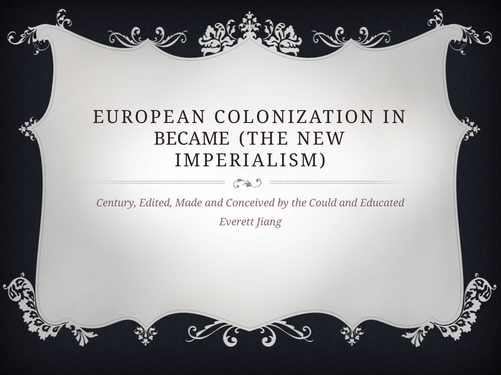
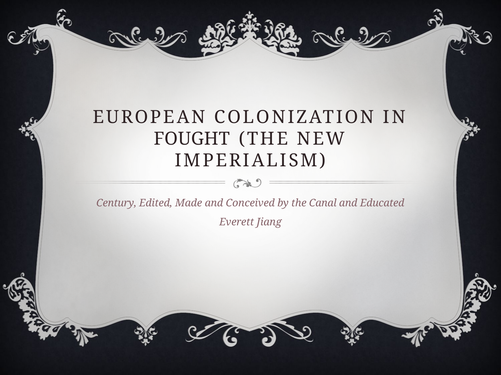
BECAME: BECAME -> FOUGHT (192, 139)
Could: Could -> Canal (323, 204)
